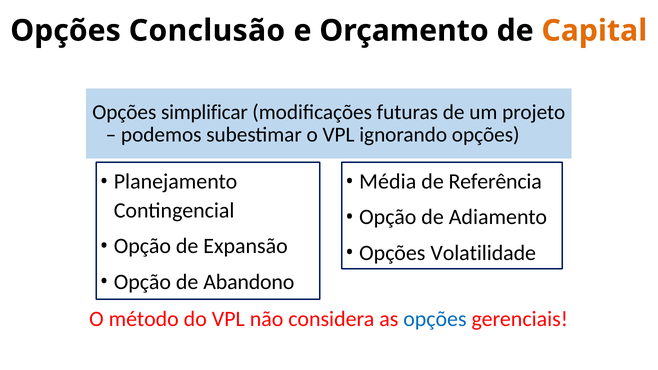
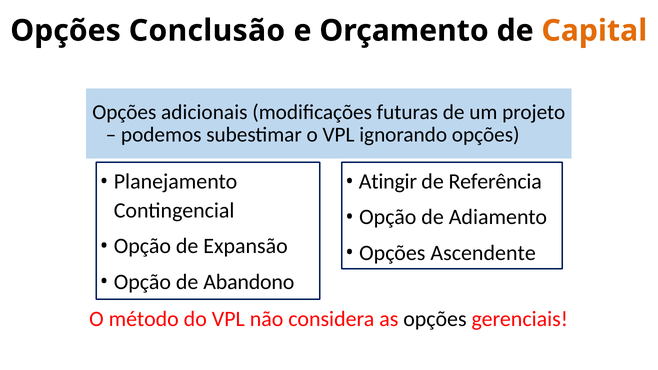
simplificar: simplificar -> adicionais (204, 112)
Média: Média -> Atingir (388, 182)
Volatilidade: Volatilidade -> Ascendente (483, 253)
opções colour: blue -> black (435, 319)
